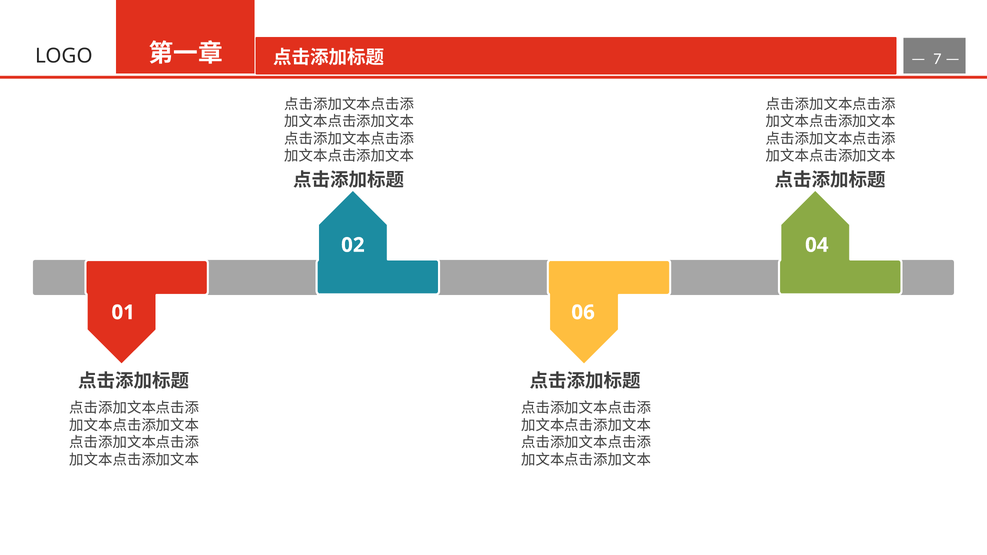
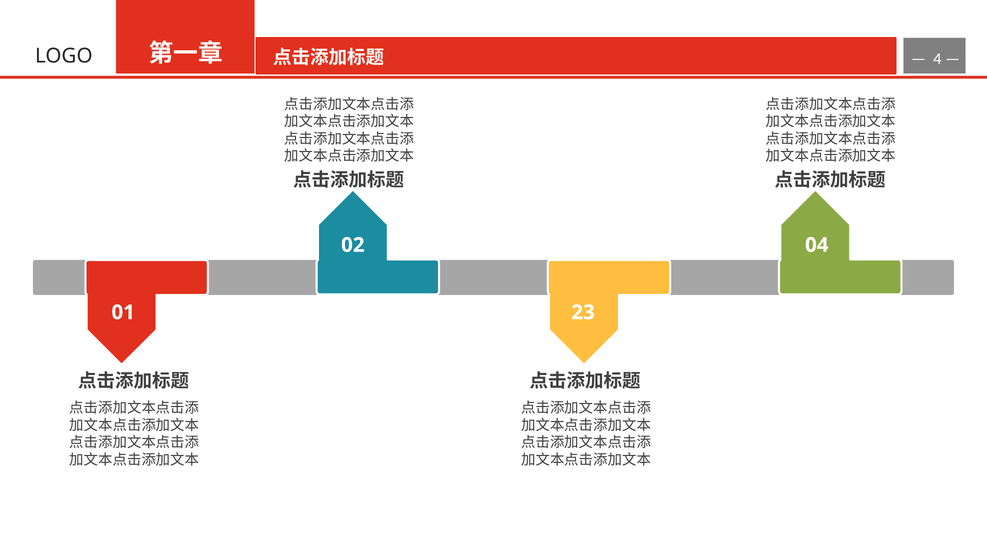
7: 7 -> 4 (937, 59)
06: 06 -> 23 (583, 313)
